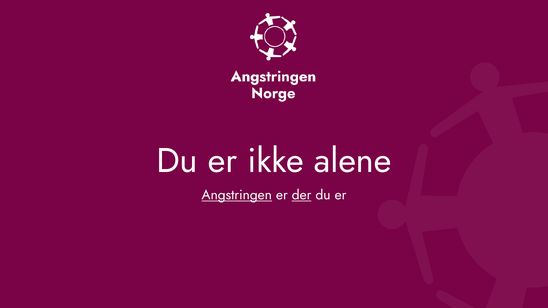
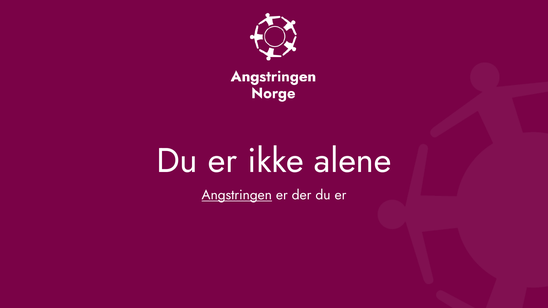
der underline: present -> none (302, 195)
